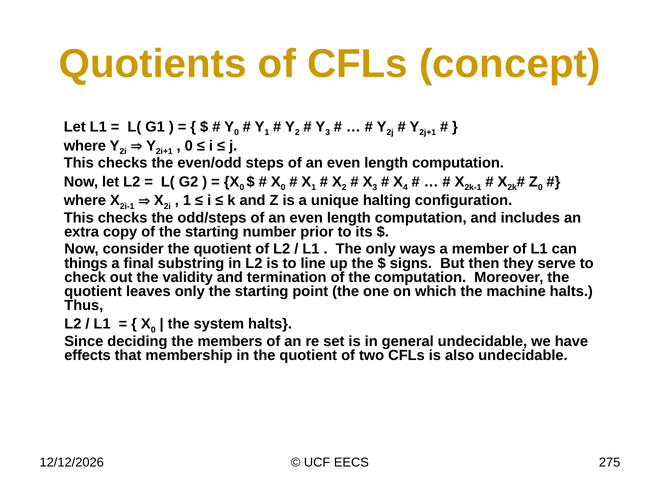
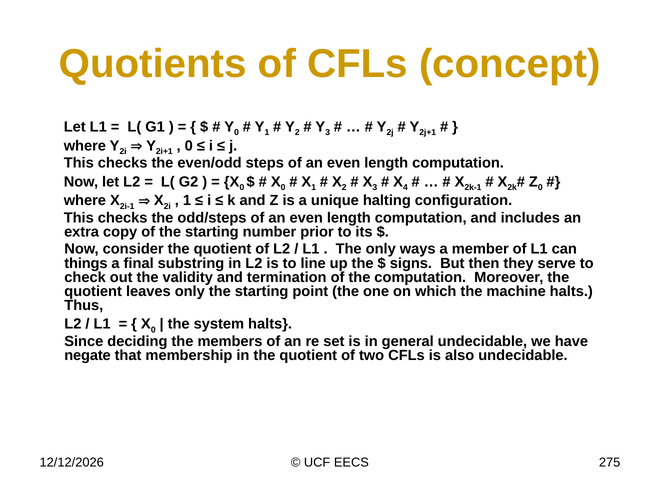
effects: effects -> negate (88, 355)
